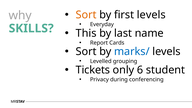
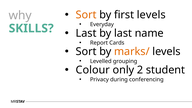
This: This -> Last (86, 33)
marks/ colour: blue -> orange (132, 52)
Tickets: Tickets -> Colour (93, 70)
6: 6 -> 2 (140, 70)
